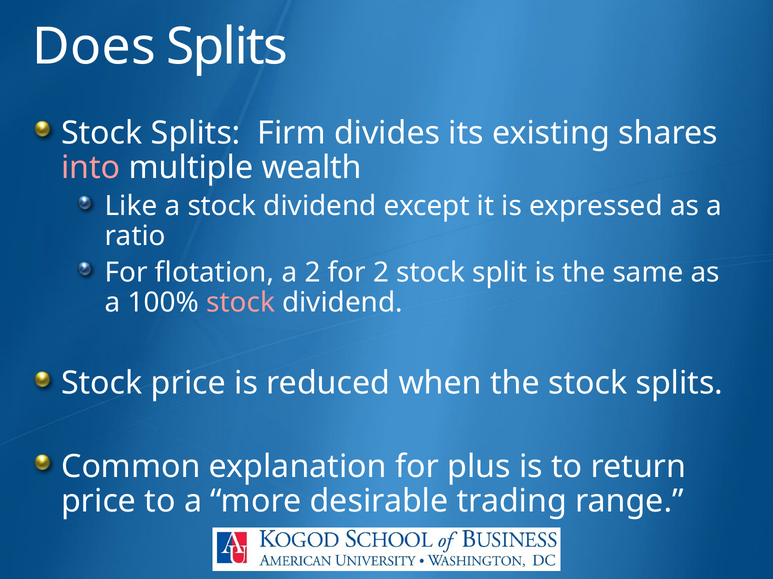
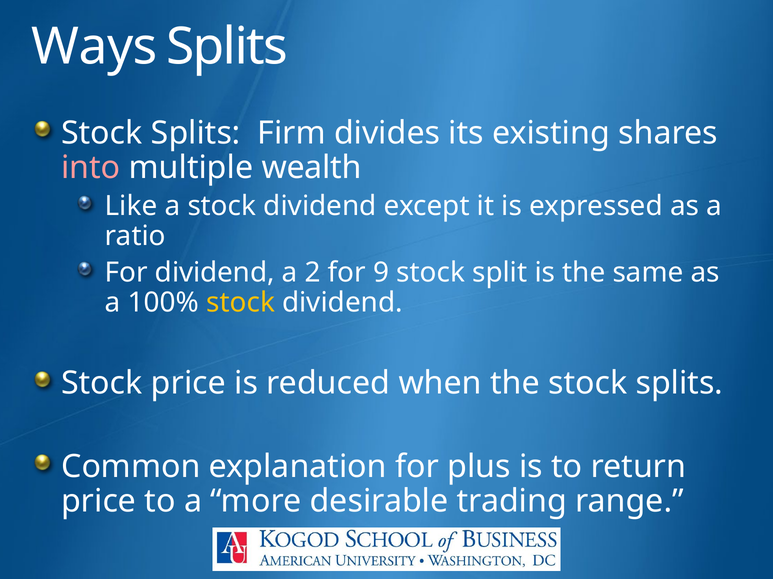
Does: Does -> Ways (94, 47)
For flotation: flotation -> dividend (215, 273)
for 2: 2 -> 9 (381, 273)
stock colour: pink -> yellow (241, 303)
